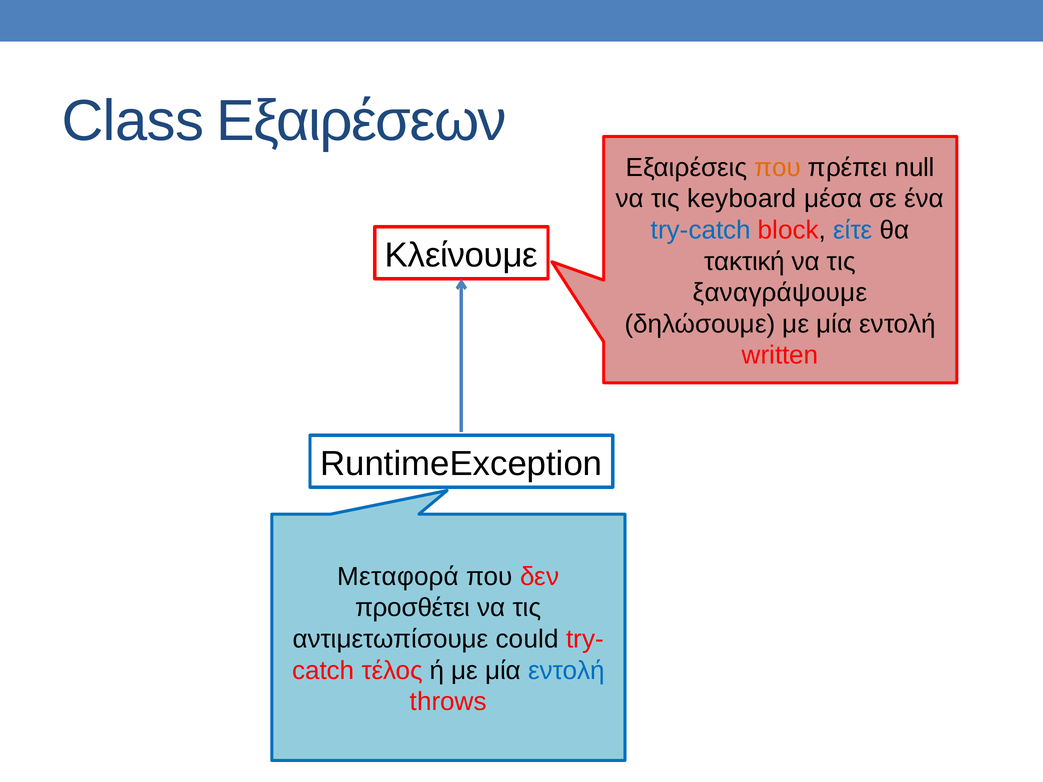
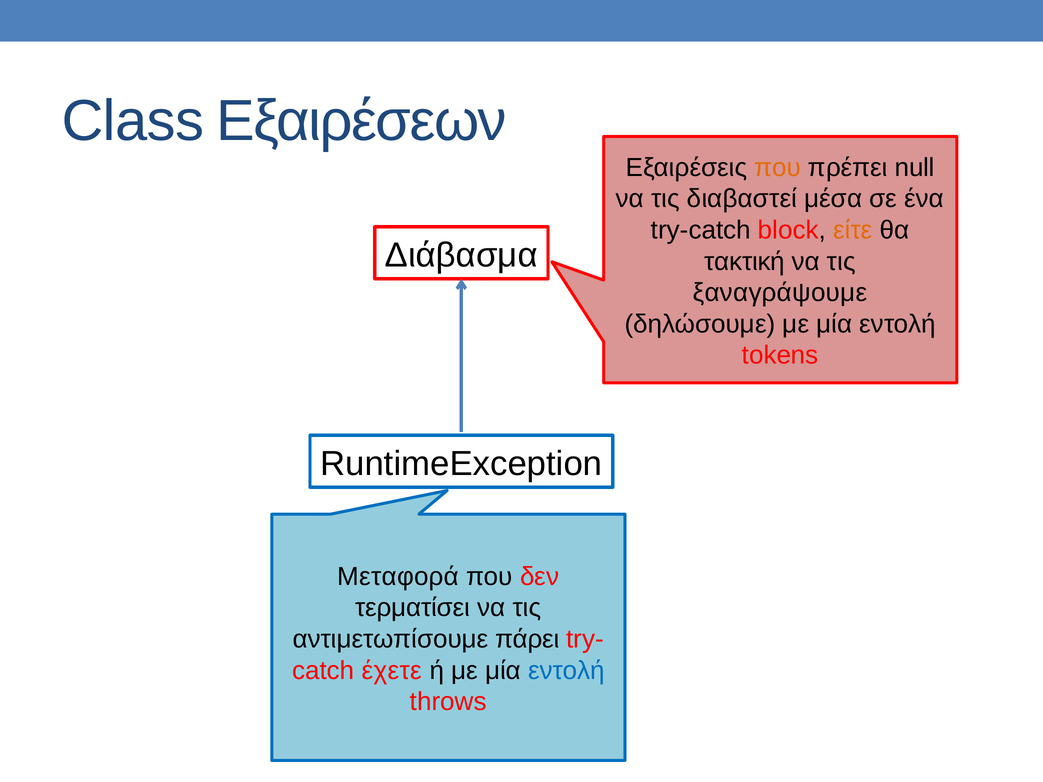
keyboard: keyboard -> διαβαστεί (742, 199)
try-catch colour: blue -> black (701, 230)
είτε colour: blue -> orange (853, 230)
Κλείνουμε: Κλείνουμε -> Διάβασμα (461, 255)
written: written -> tokens (780, 355)
προσθέτει: προσθέτει -> τερματίσει (413, 608)
could: could -> πάρει (527, 639)
τέλος: τέλος -> έχετε (392, 671)
